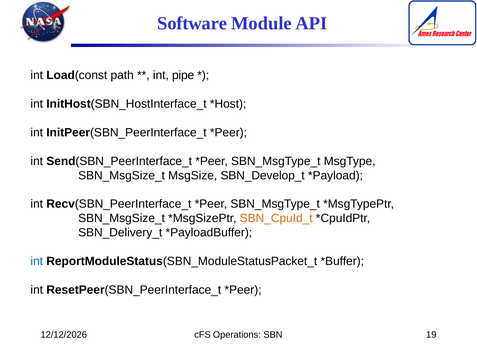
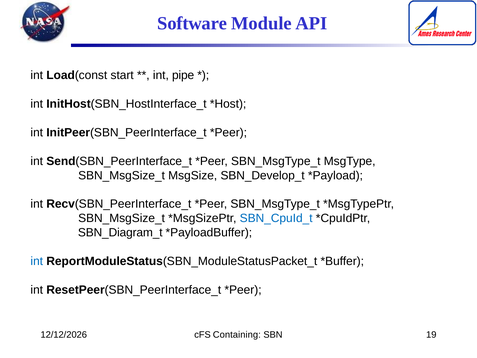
path: path -> start (122, 75)
SBN_CpuId_t colour: orange -> blue (276, 218)
SBN_Delivery_t: SBN_Delivery_t -> SBN_Diagram_t (120, 233)
Operations: Operations -> Containing (237, 335)
